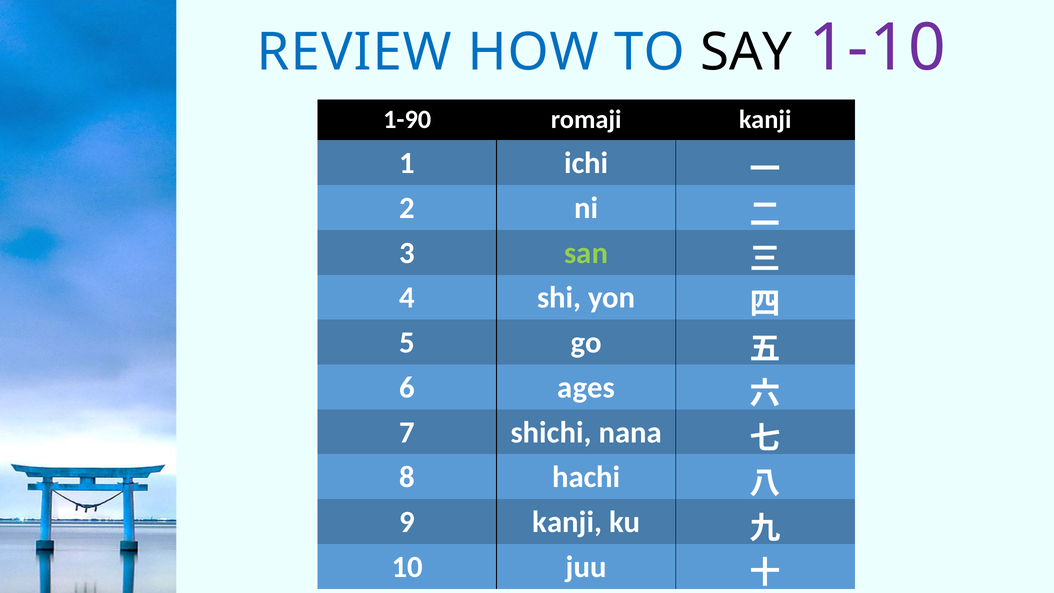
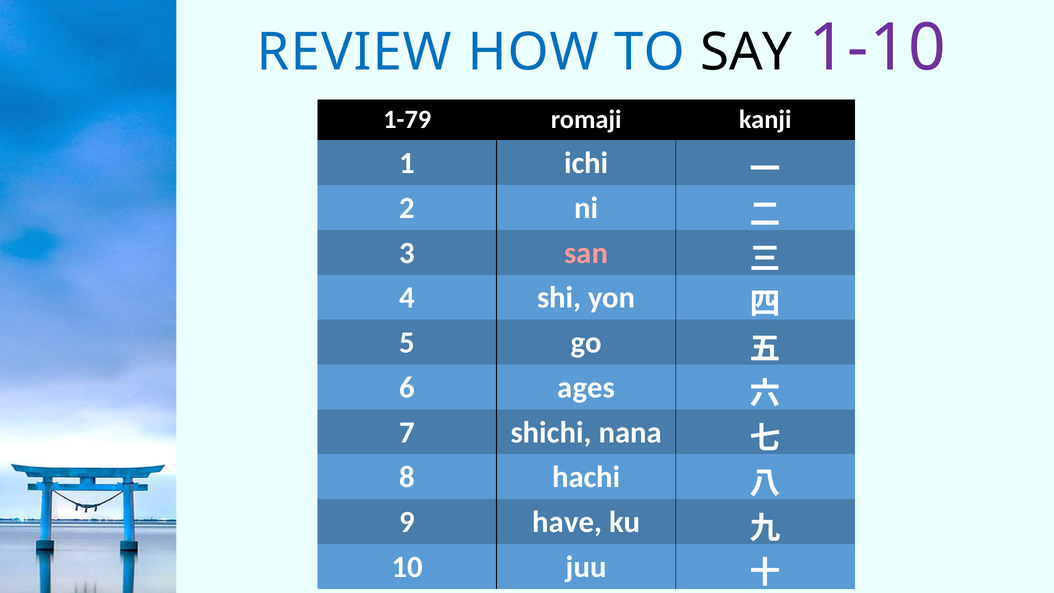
1-90: 1-90 -> 1-79 (407, 120)
san colour: light green -> pink (586, 253)
9 kanji: kanji -> have (567, 522)
